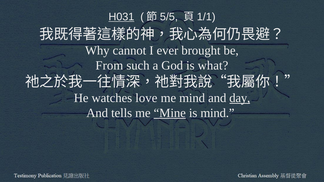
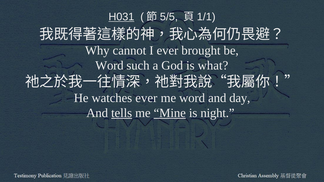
From: From -> Word (109, 66)
watches love: love -> ever (146, 98)
me mind: mind -> word (192, 98)
day underline: present -> none (240, 98)
tells underline: none -> present (122, 113)
is mind: mind -> night (217, 113)
